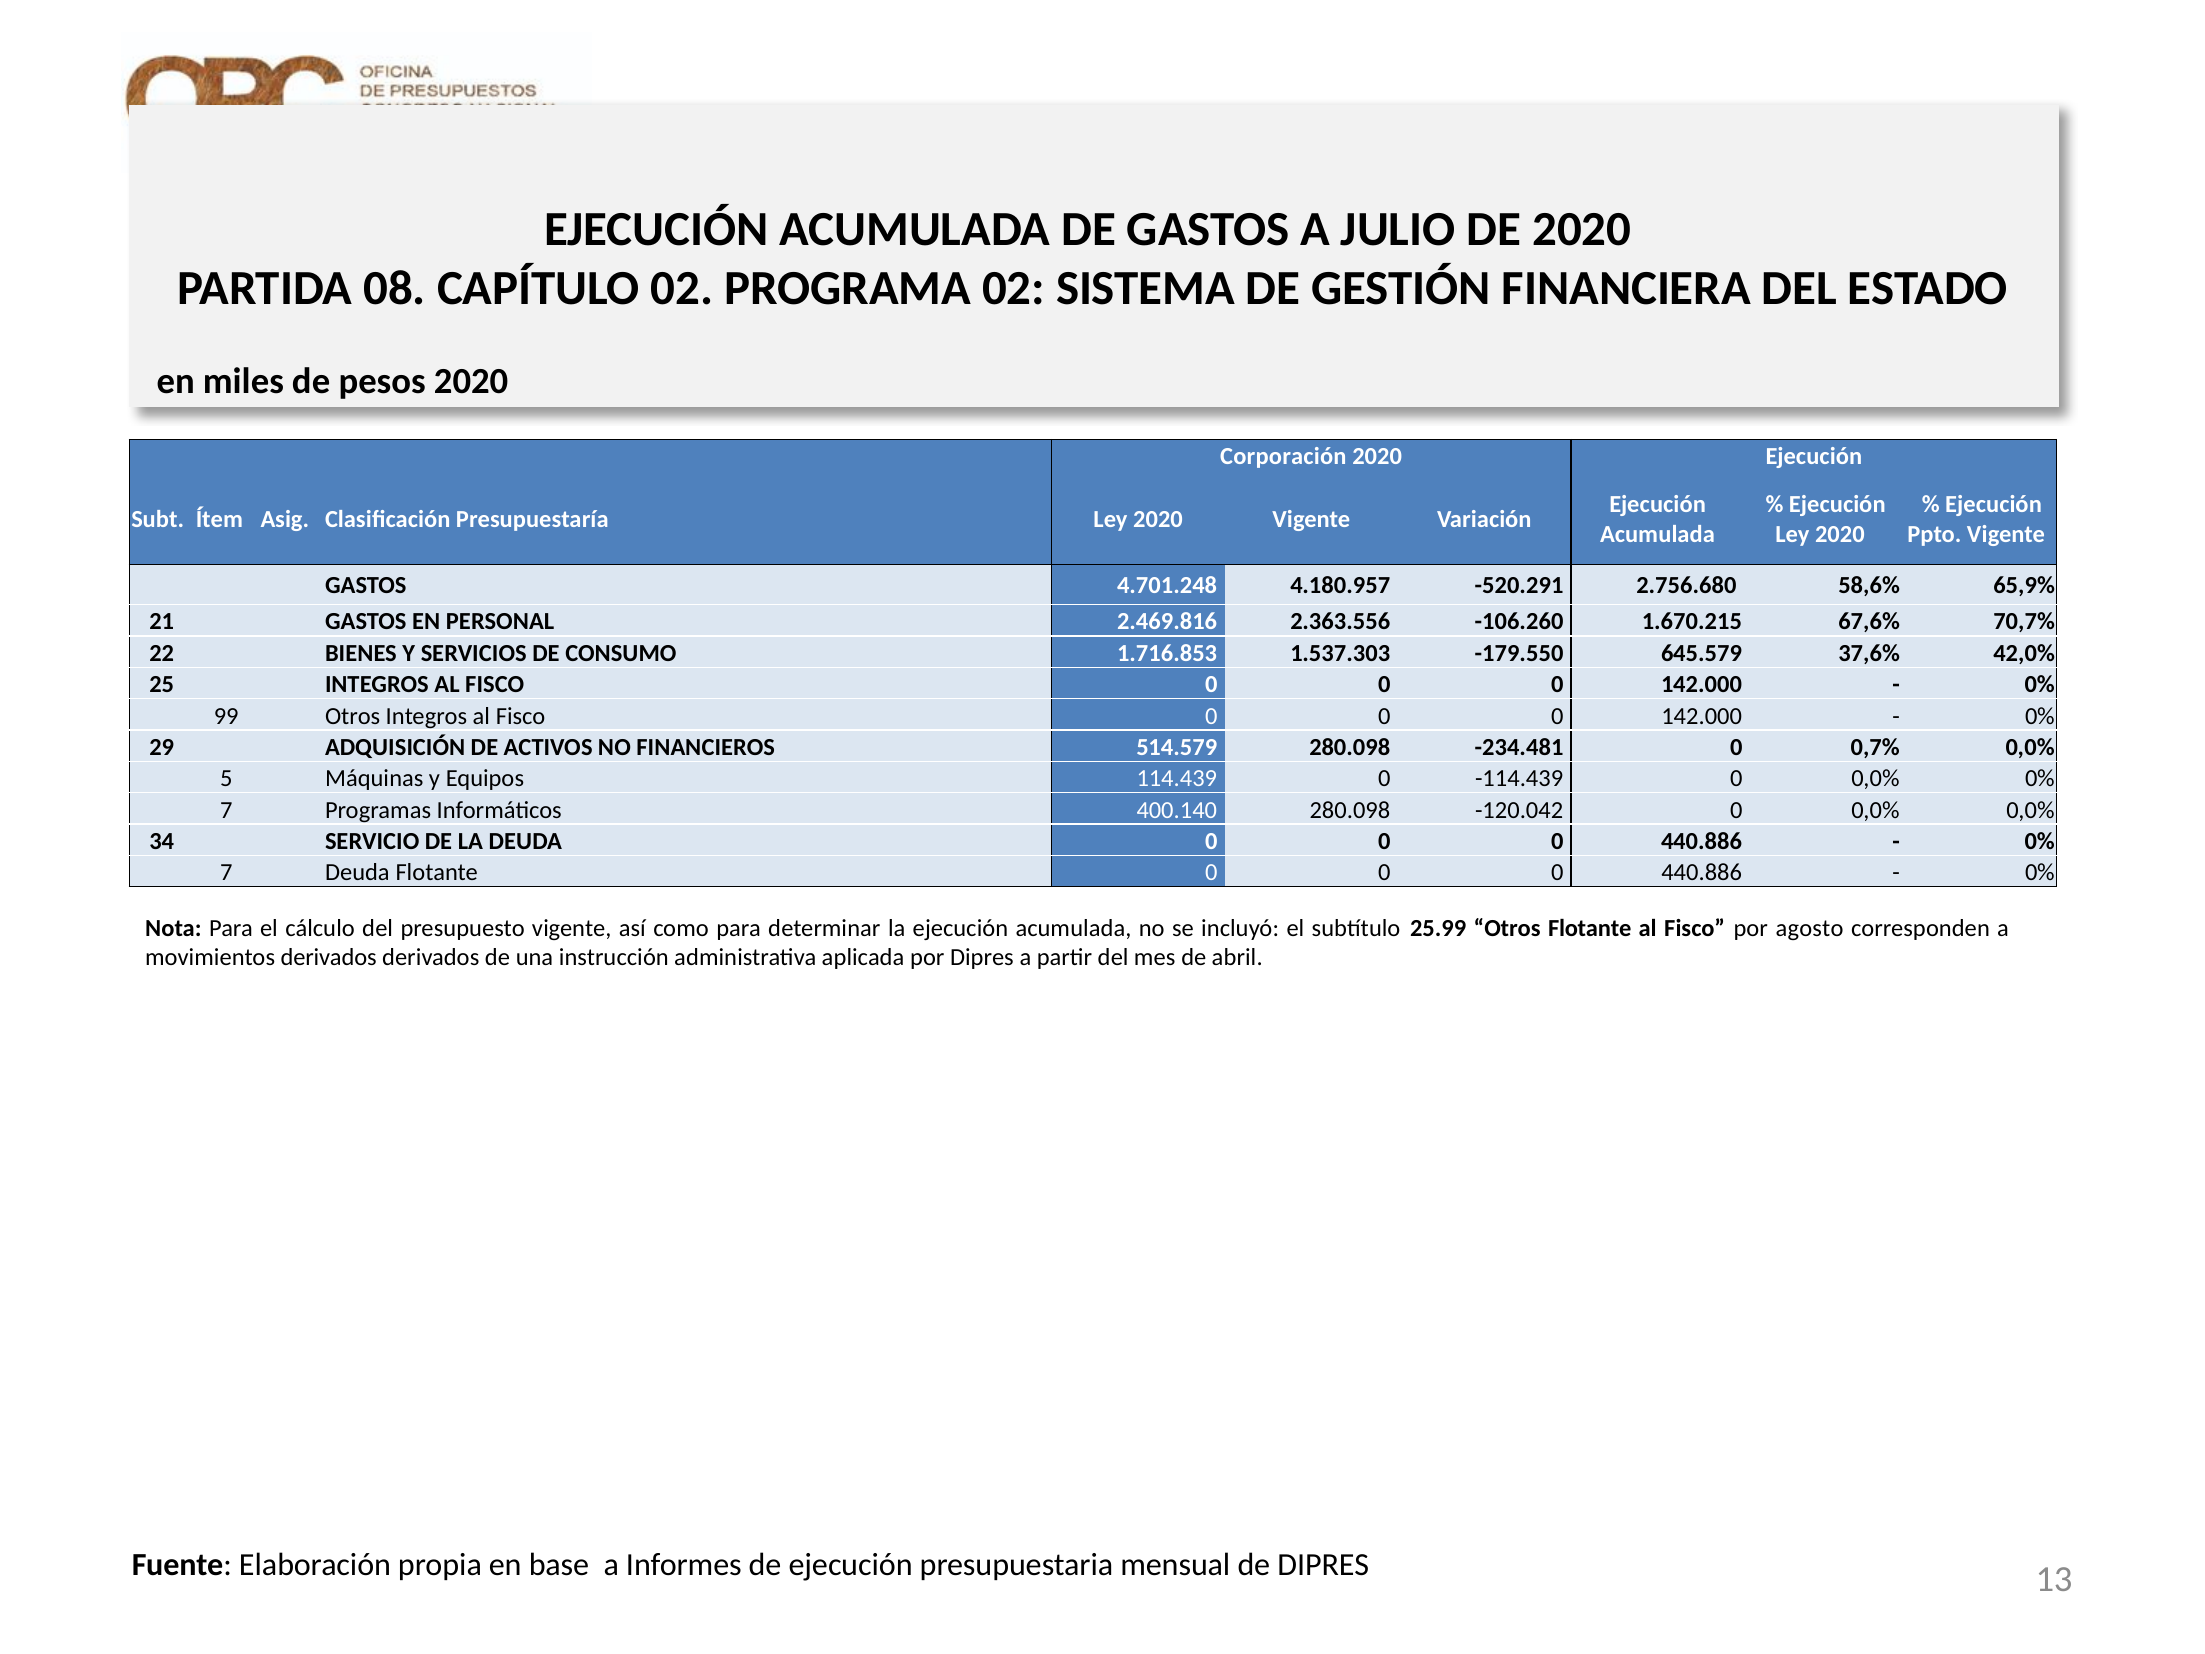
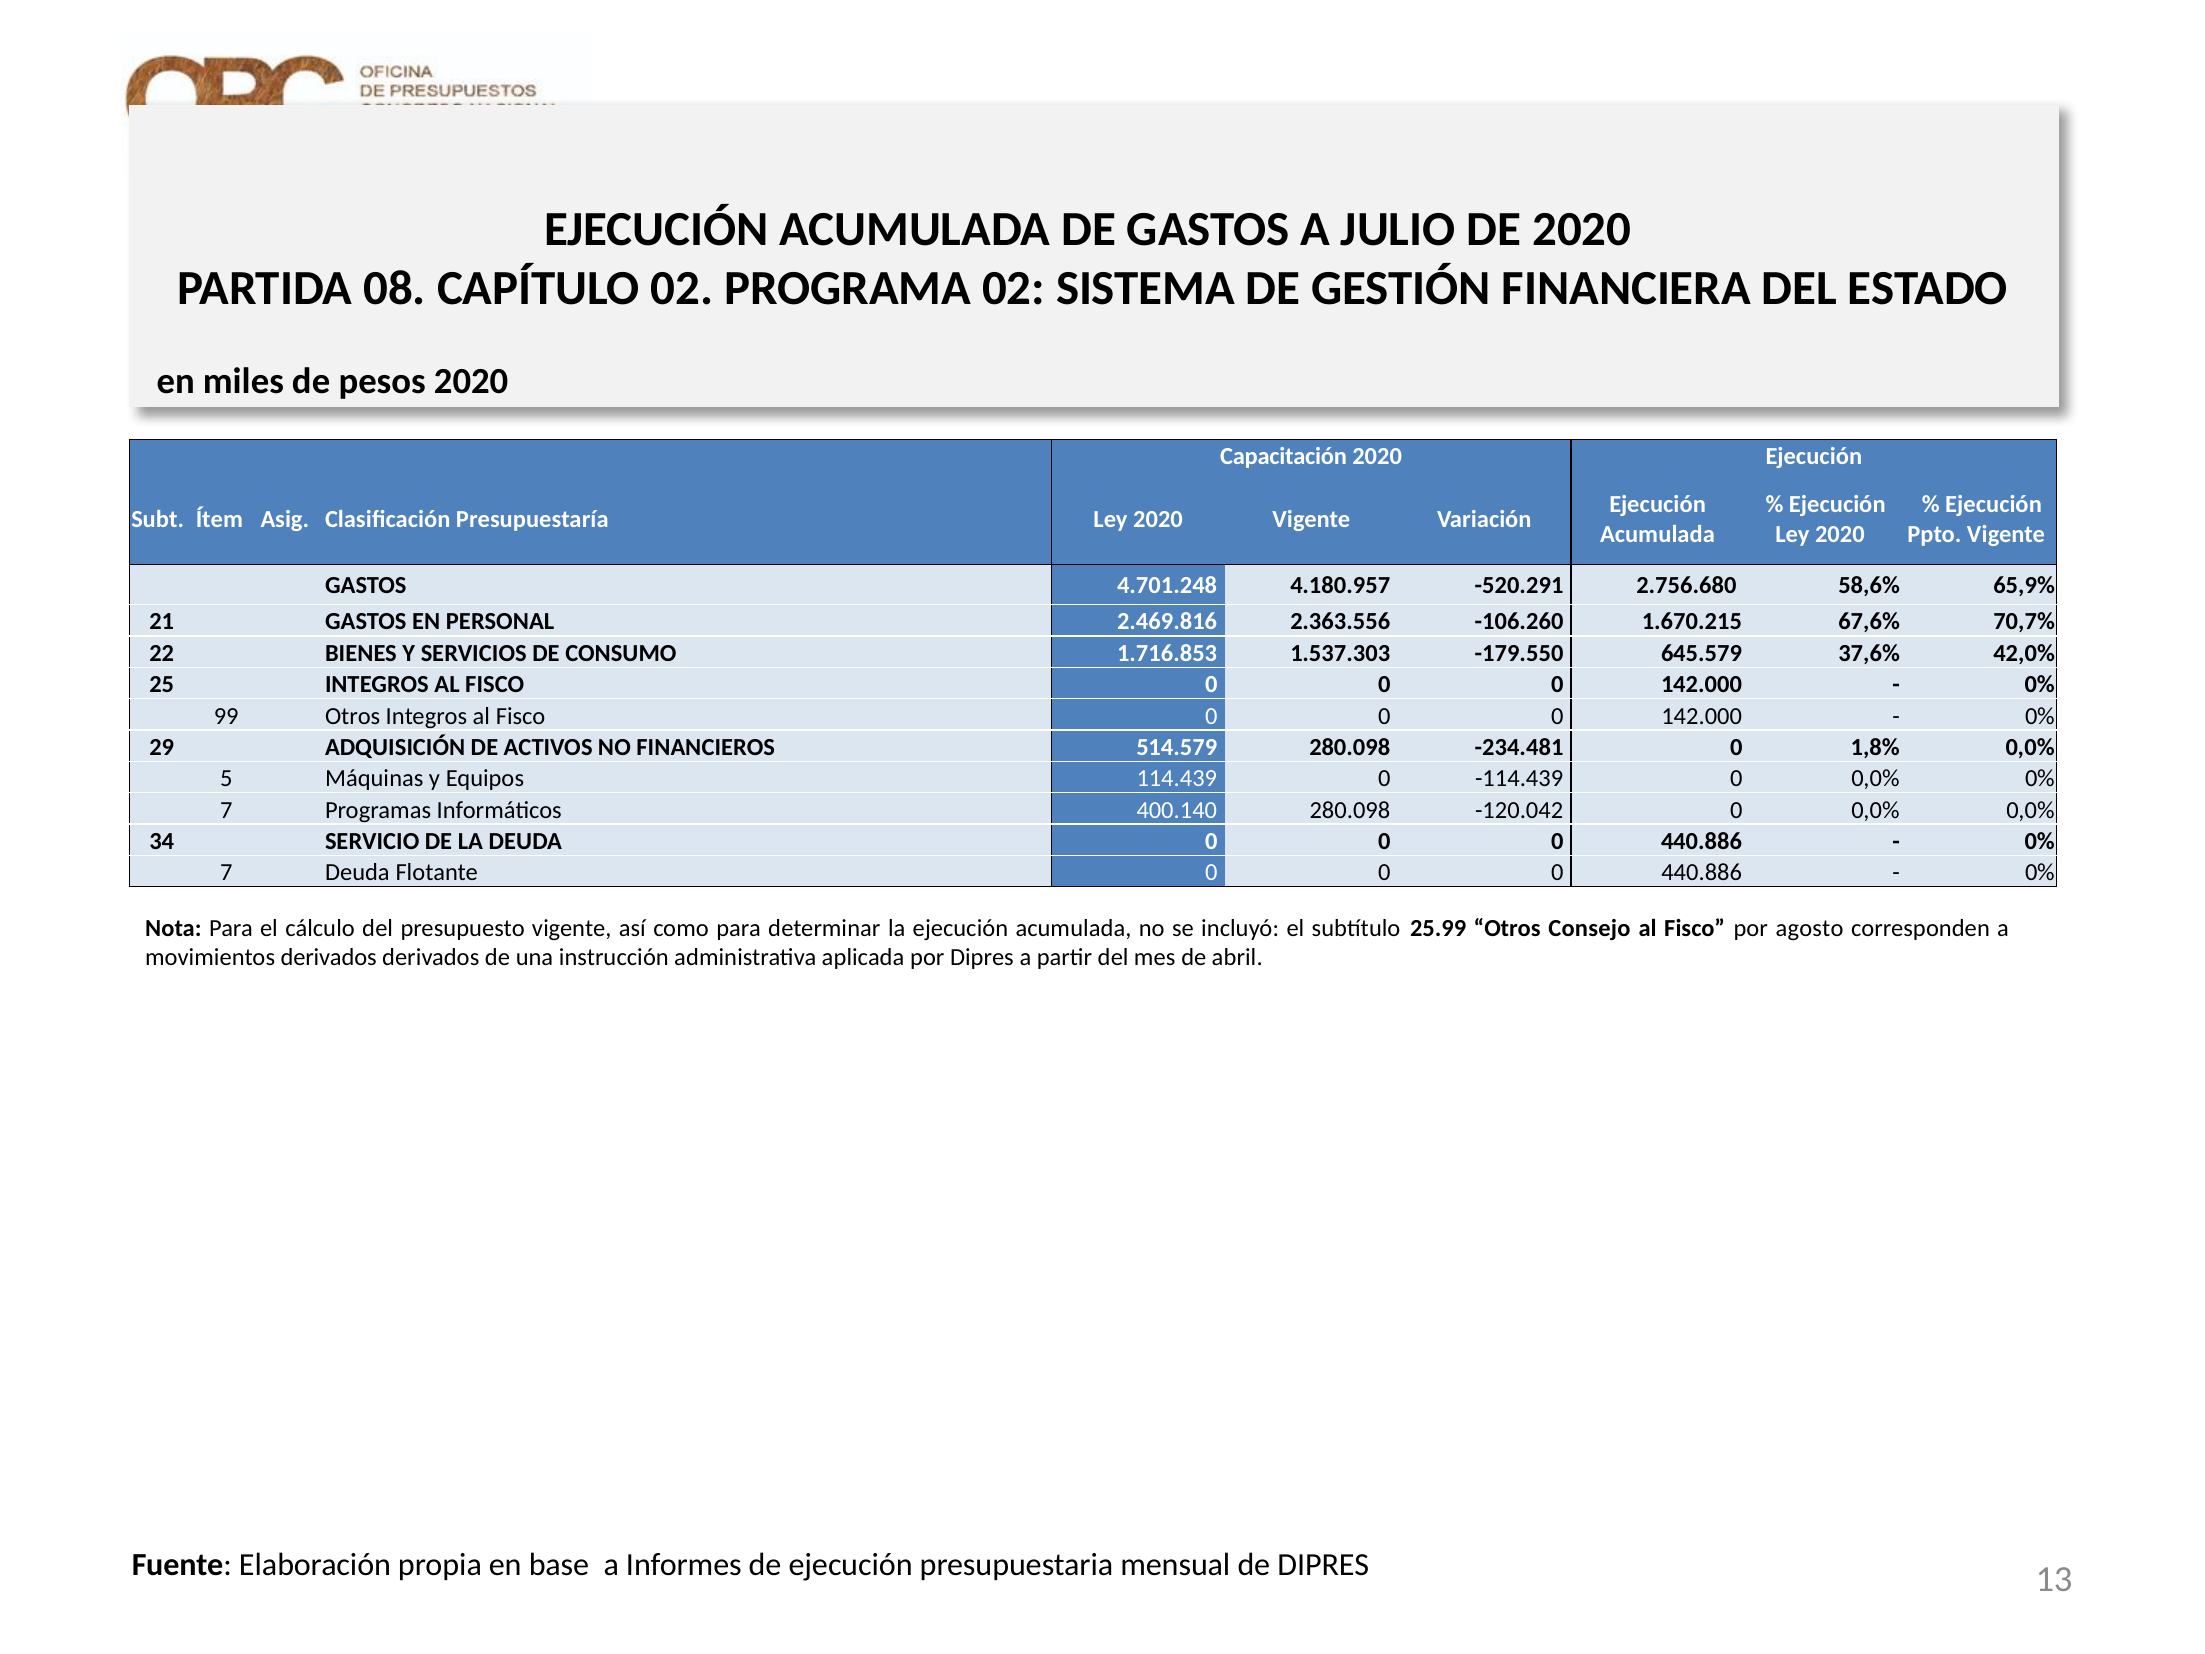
Corporación: Corporación -> Capacitación (1284, 457)
0,7%: 0,7% -> 1,8% (1875, 747)
Otros Flotante: Flotante -> Consejo (1589, 928)
